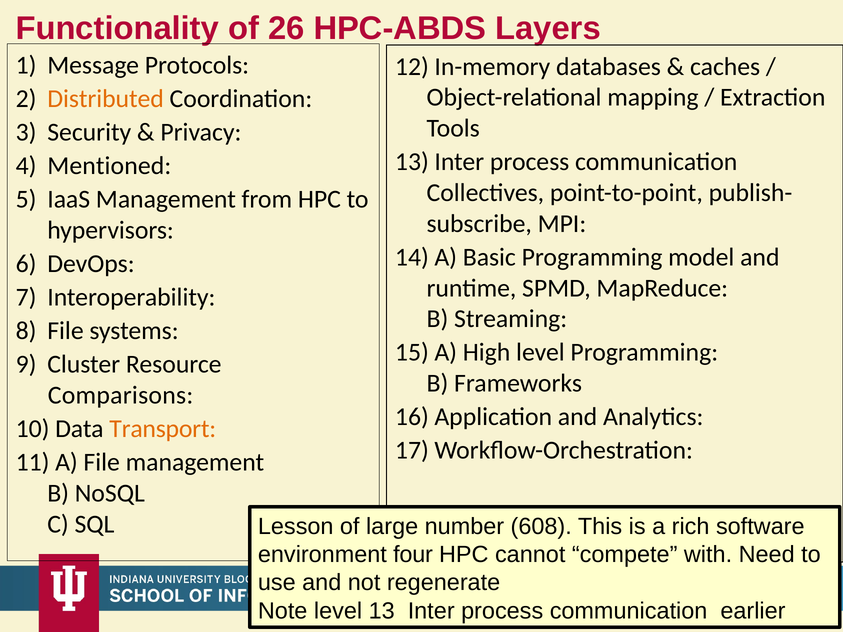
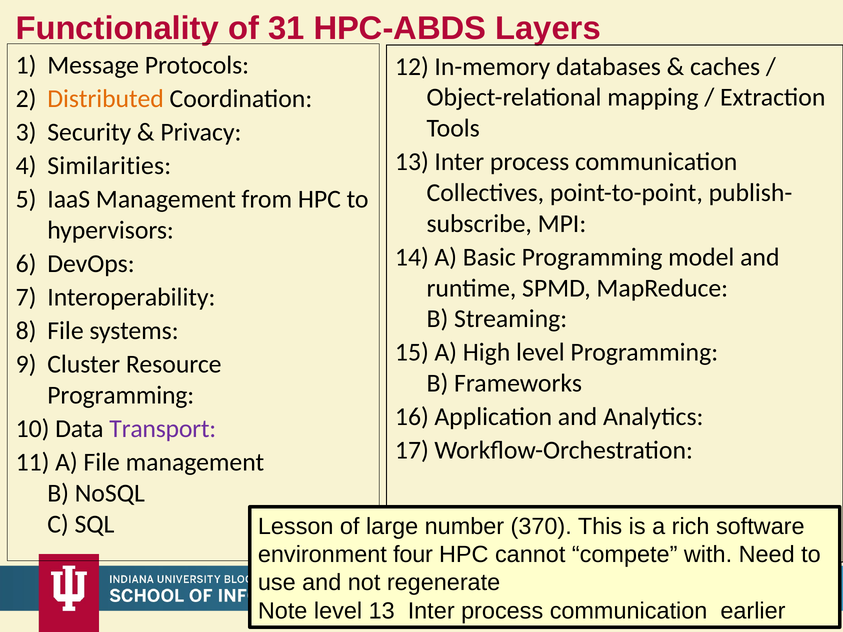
26: 26 -> 31 (286, 28)
Mentioned: Mentioned -> Similarities (109, 166)
Comparisons: Comparisons -> Programming (121, 395)
Transport colour: orange -> purple (163, 429)
608: 608 -> 370 (541, 527)
